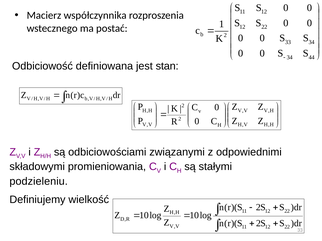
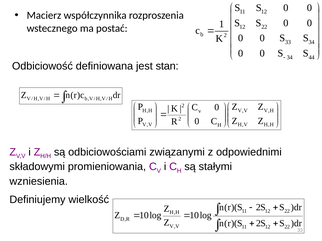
podzieleniu: podzieleniu -> wzniesienia (39, 182)
